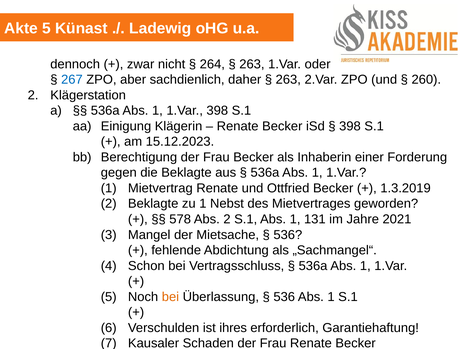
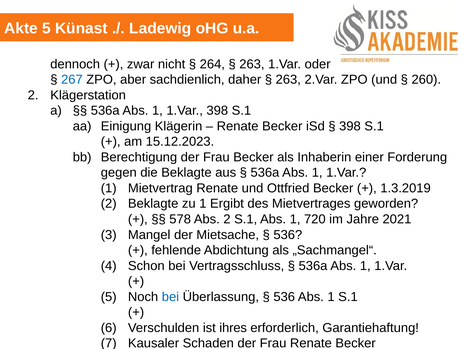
Nebst: Nebst -> Ergibt (227, 204)
131: 131 -> 720 (315, 220)
bei colour: orange -> blue (170, 297)
